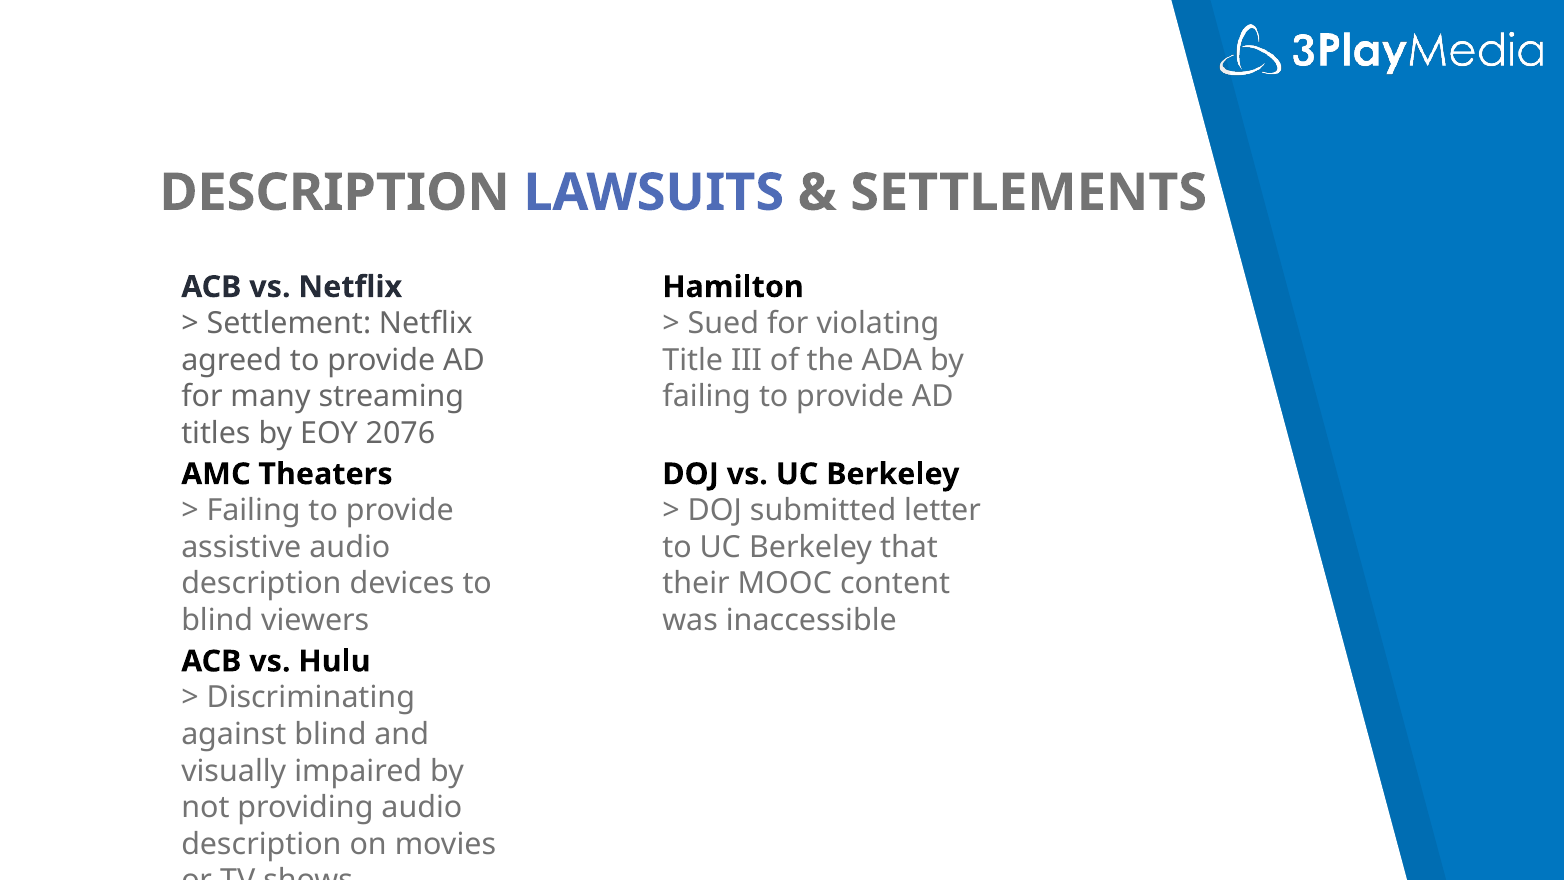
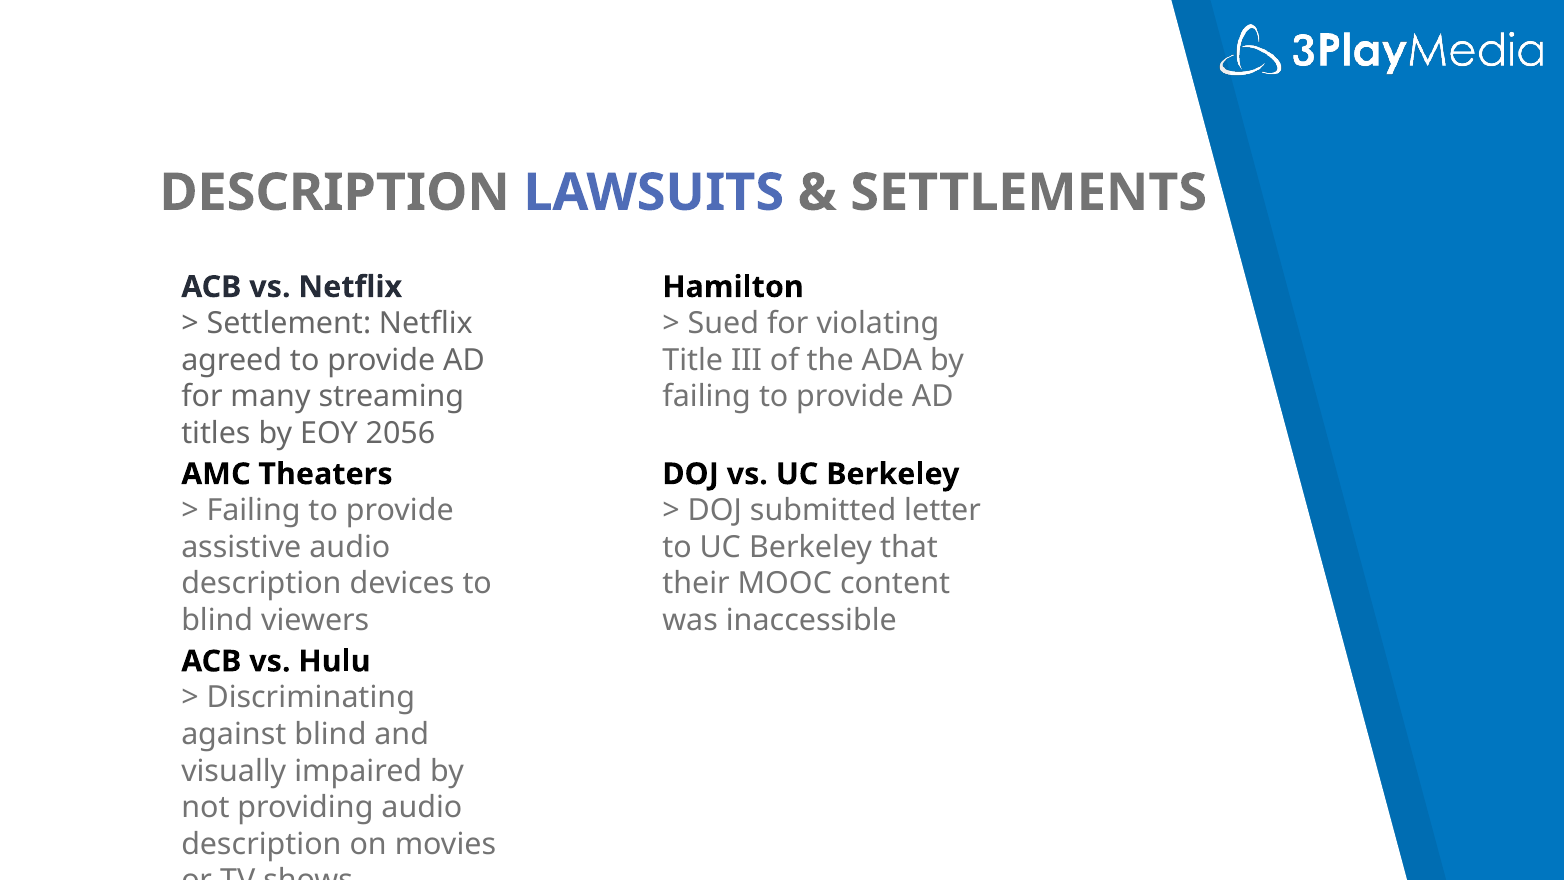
2076: 2076 -> 2056 (400, 433)
